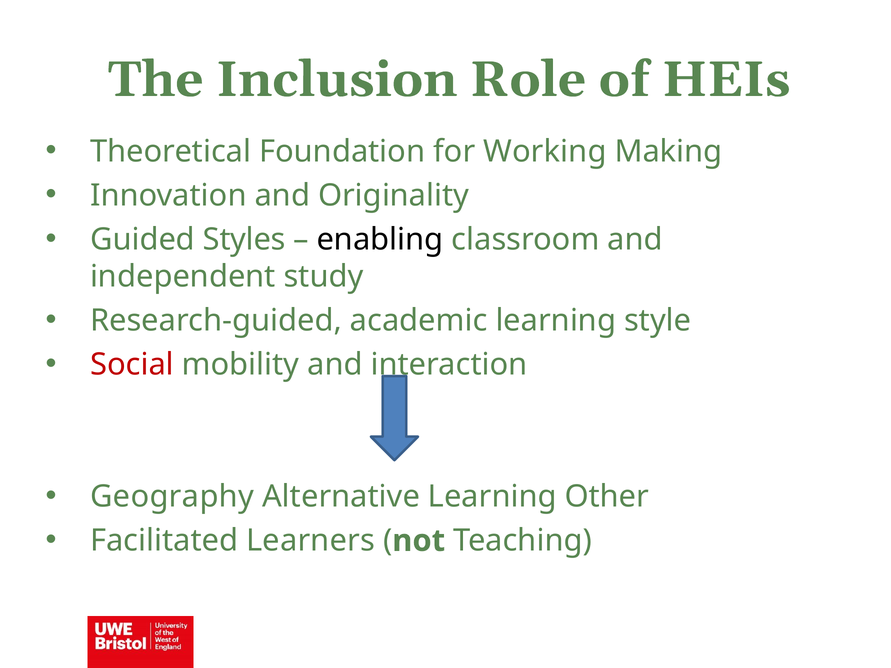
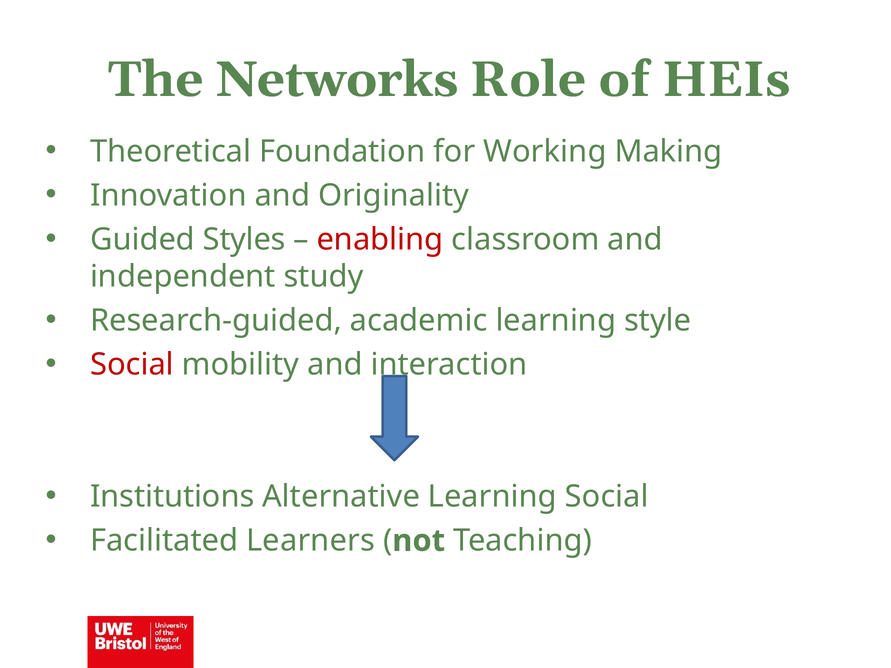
Inclusion: Inclusion -> Networks (337, 80)
enabling colour: black -> red (380, 239)
Geography: Geography -> Institutions (172, 497)
Learning Other: Other -> Social (607, 497)
